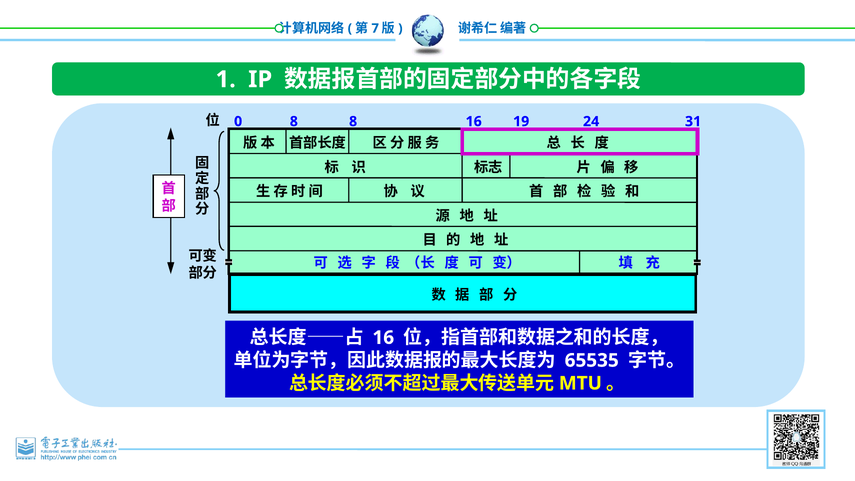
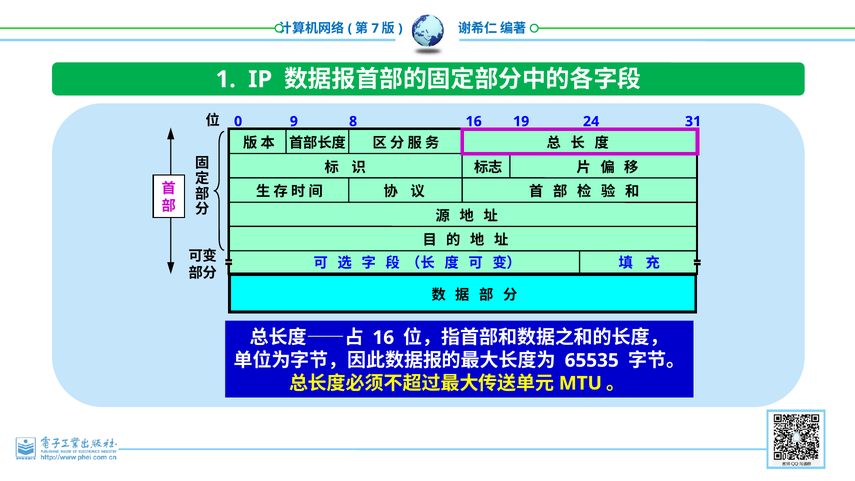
0 8: 8 -> 9 (294, 121)
